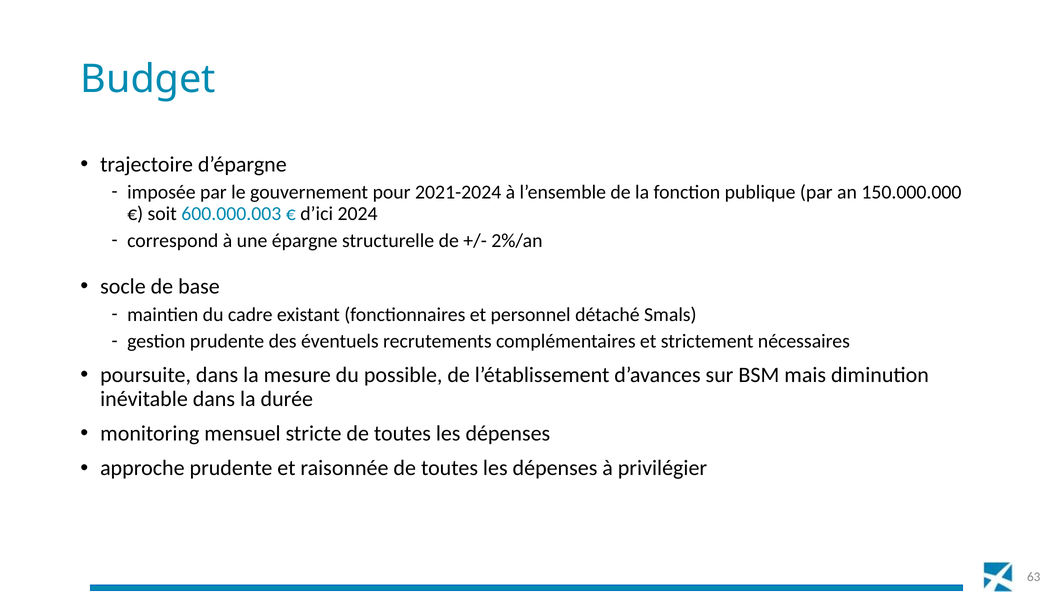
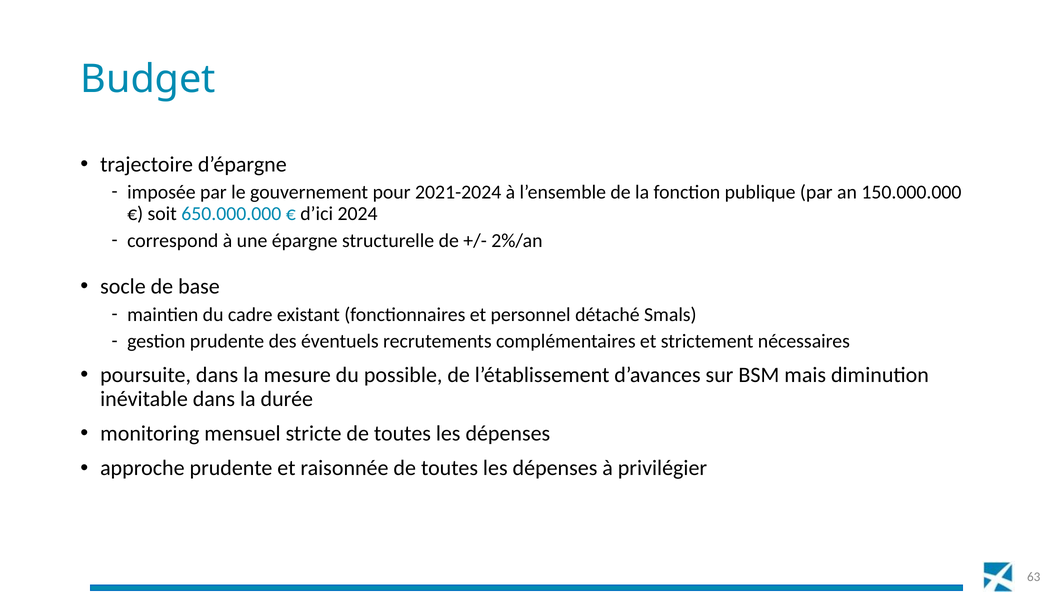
600.000.003: 600.000.003 -> 650.000.000 (231, 214)
